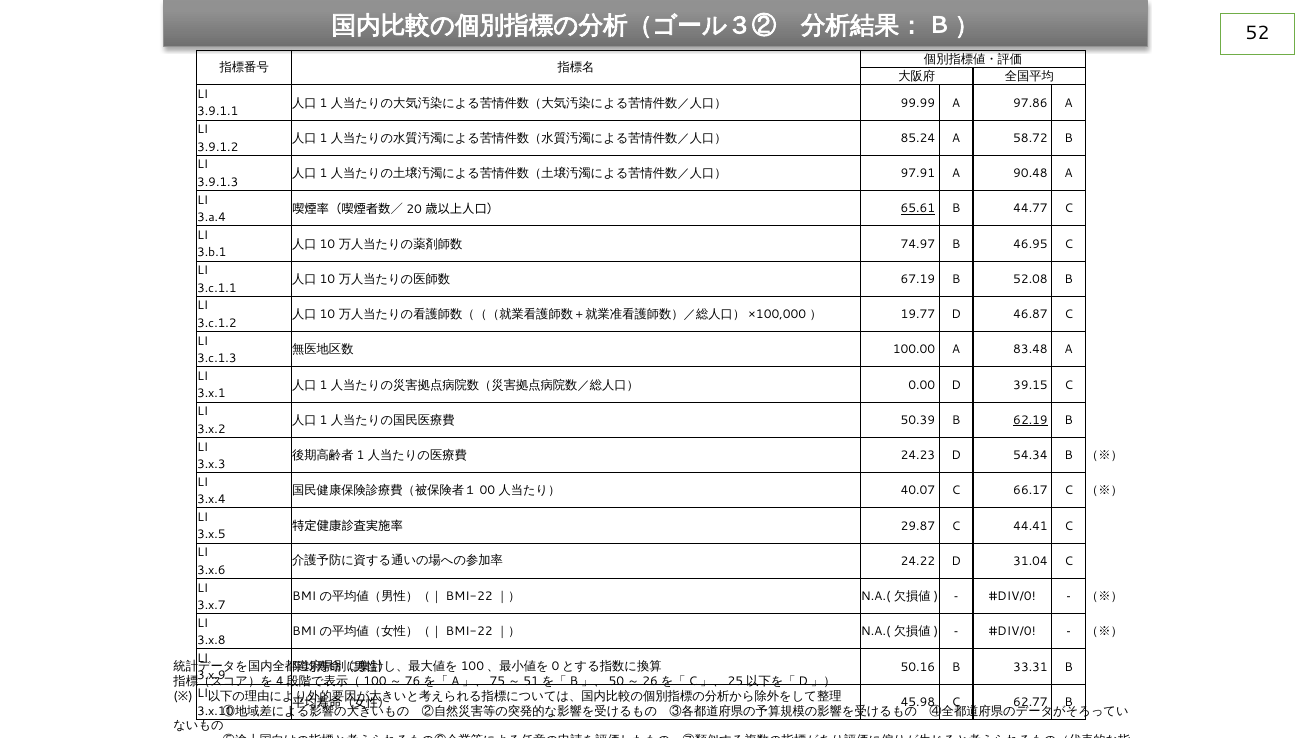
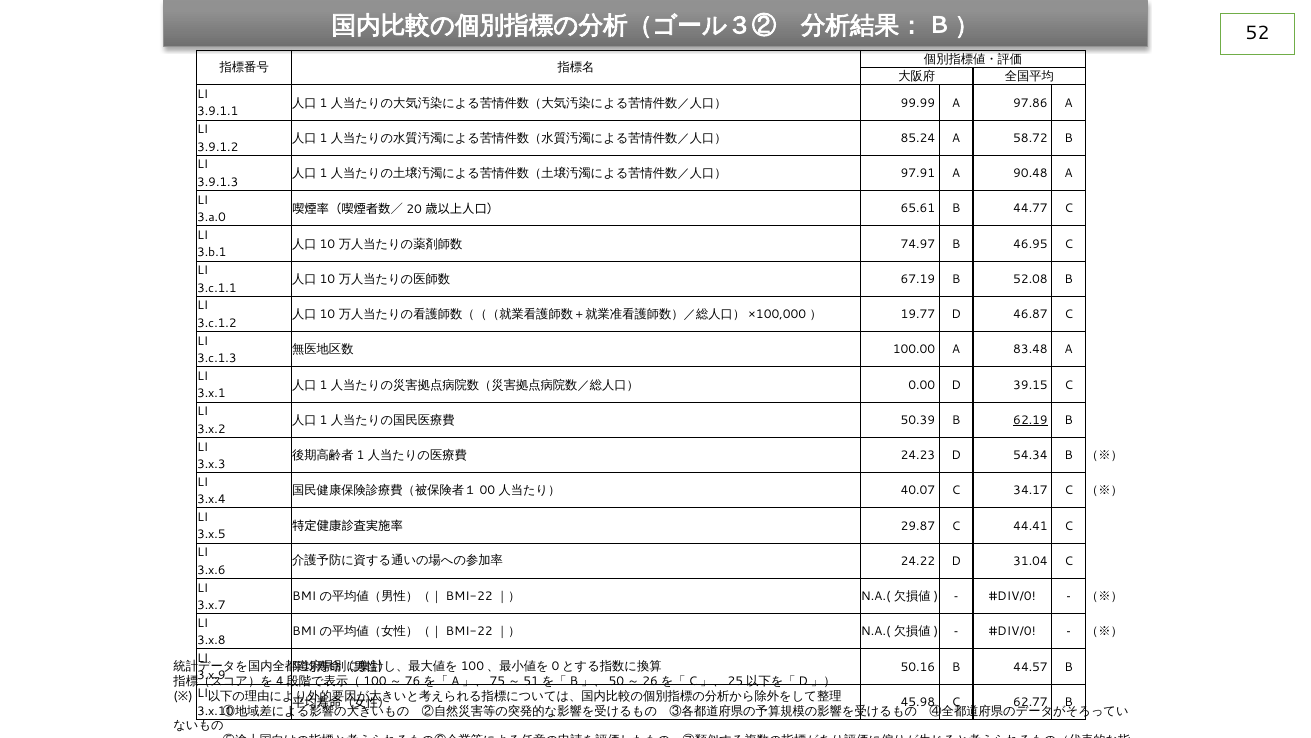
65.61 underline: present -> none (918, 209)
3.a.4: 3.a.4 -> 3.a.0 (211, 217)
66.17: 66.17 -> 34.17 (1031, 491)
33.31: 33.31 -> 44.57 (1031, 667)
